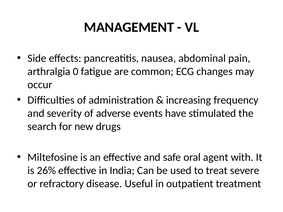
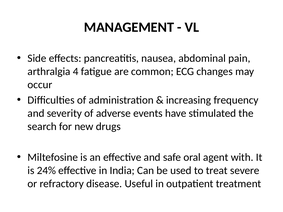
0: 0 -> 4 (76, 72)
26%: 26% -> 24% (46, 171)
